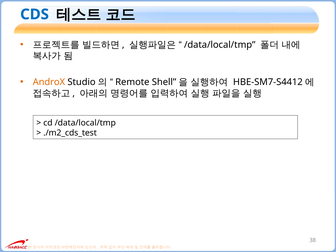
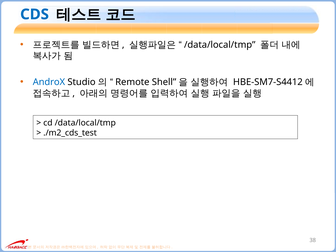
AndroX colour: orange -> blue (49, 82)
